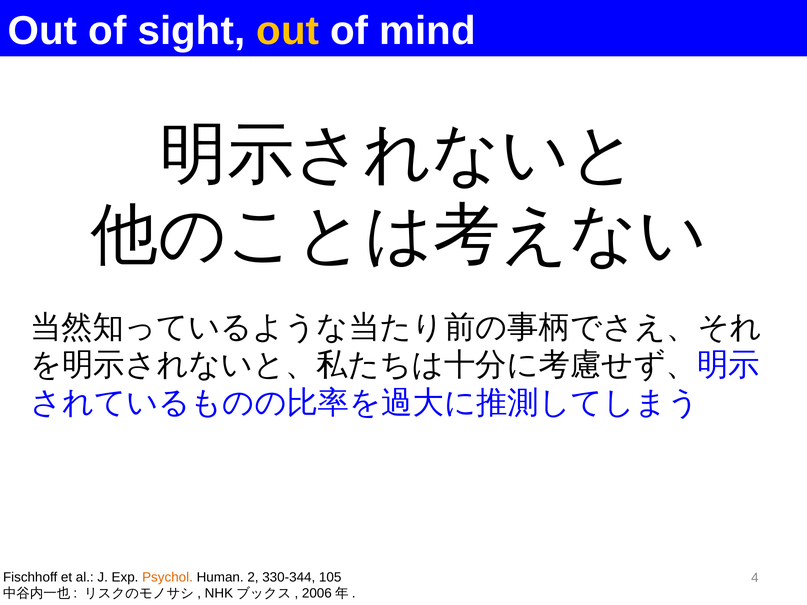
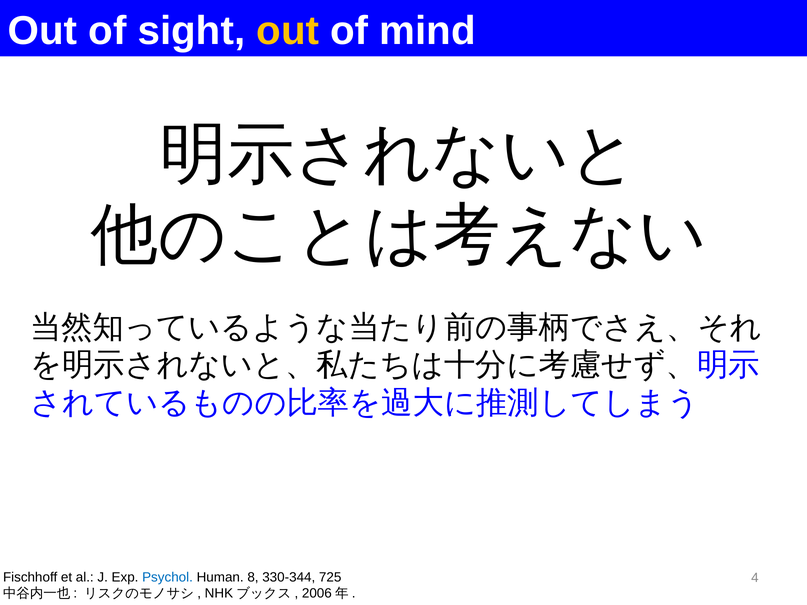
Psychol colour: orange -> blue (168, 577)
2: 2 -> 8 (253, 577)
105: 105 -> 725 (330, 577)
